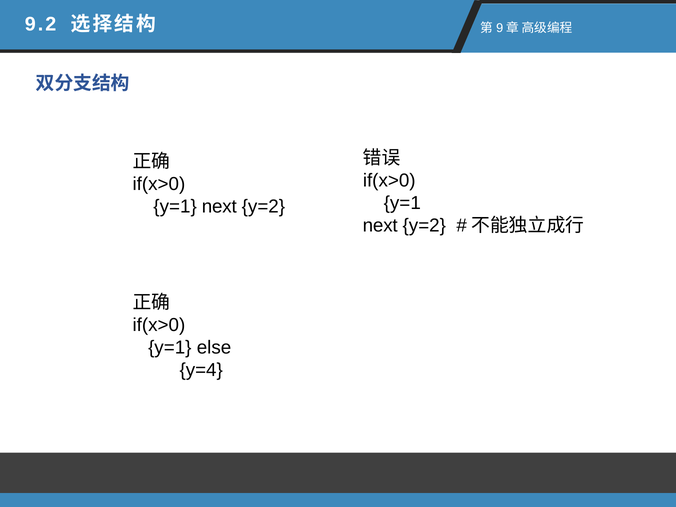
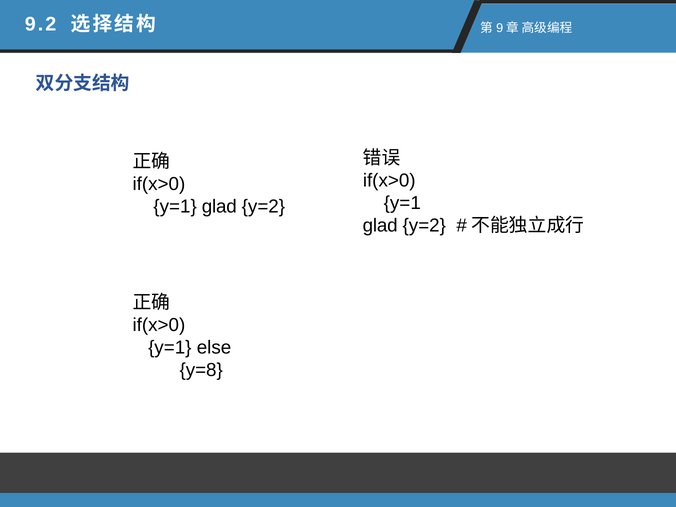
next: next -> glad (219, 207)
next: next -> glad (380, 226)
y=4: y=4 -> y=8 (201, 370)
